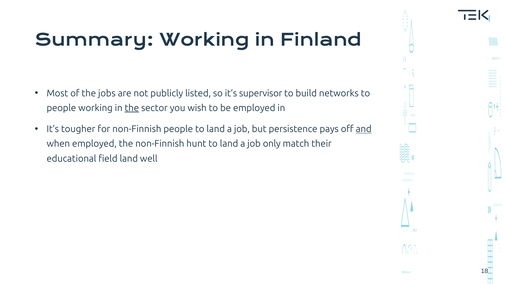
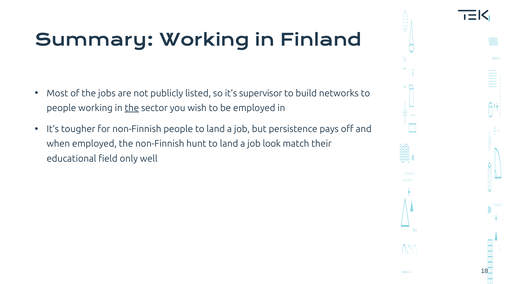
and underline: present -> none (364, 129)
only: only -> look (272, 144)
field land: land -> only (129, 159)
